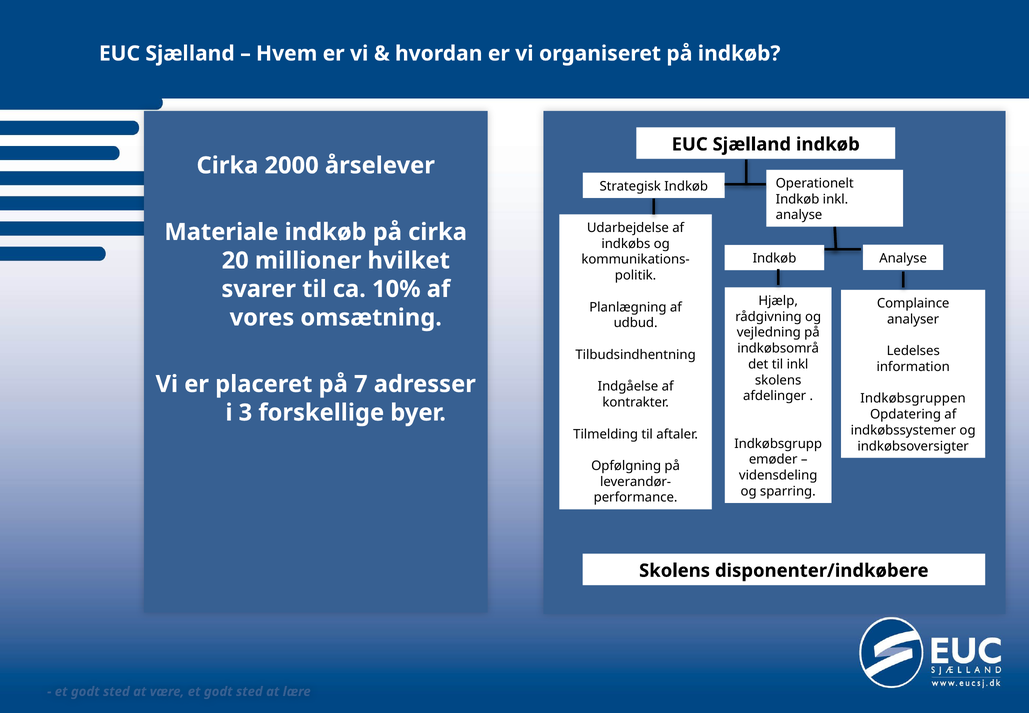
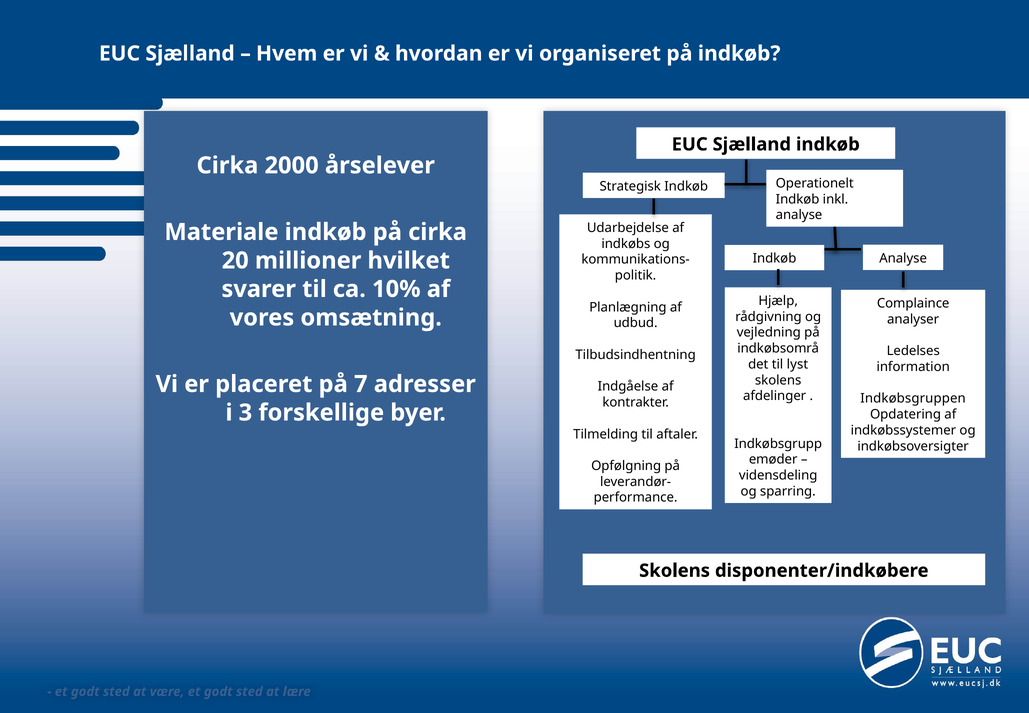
til inkl: inkl -> lyst (797, 364)
